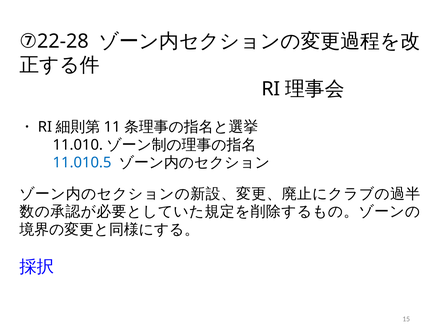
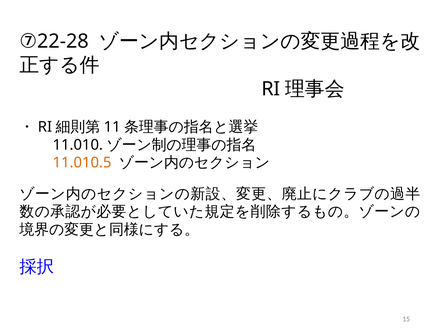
11.010.5 colour: blue -> orange (82, 163)
